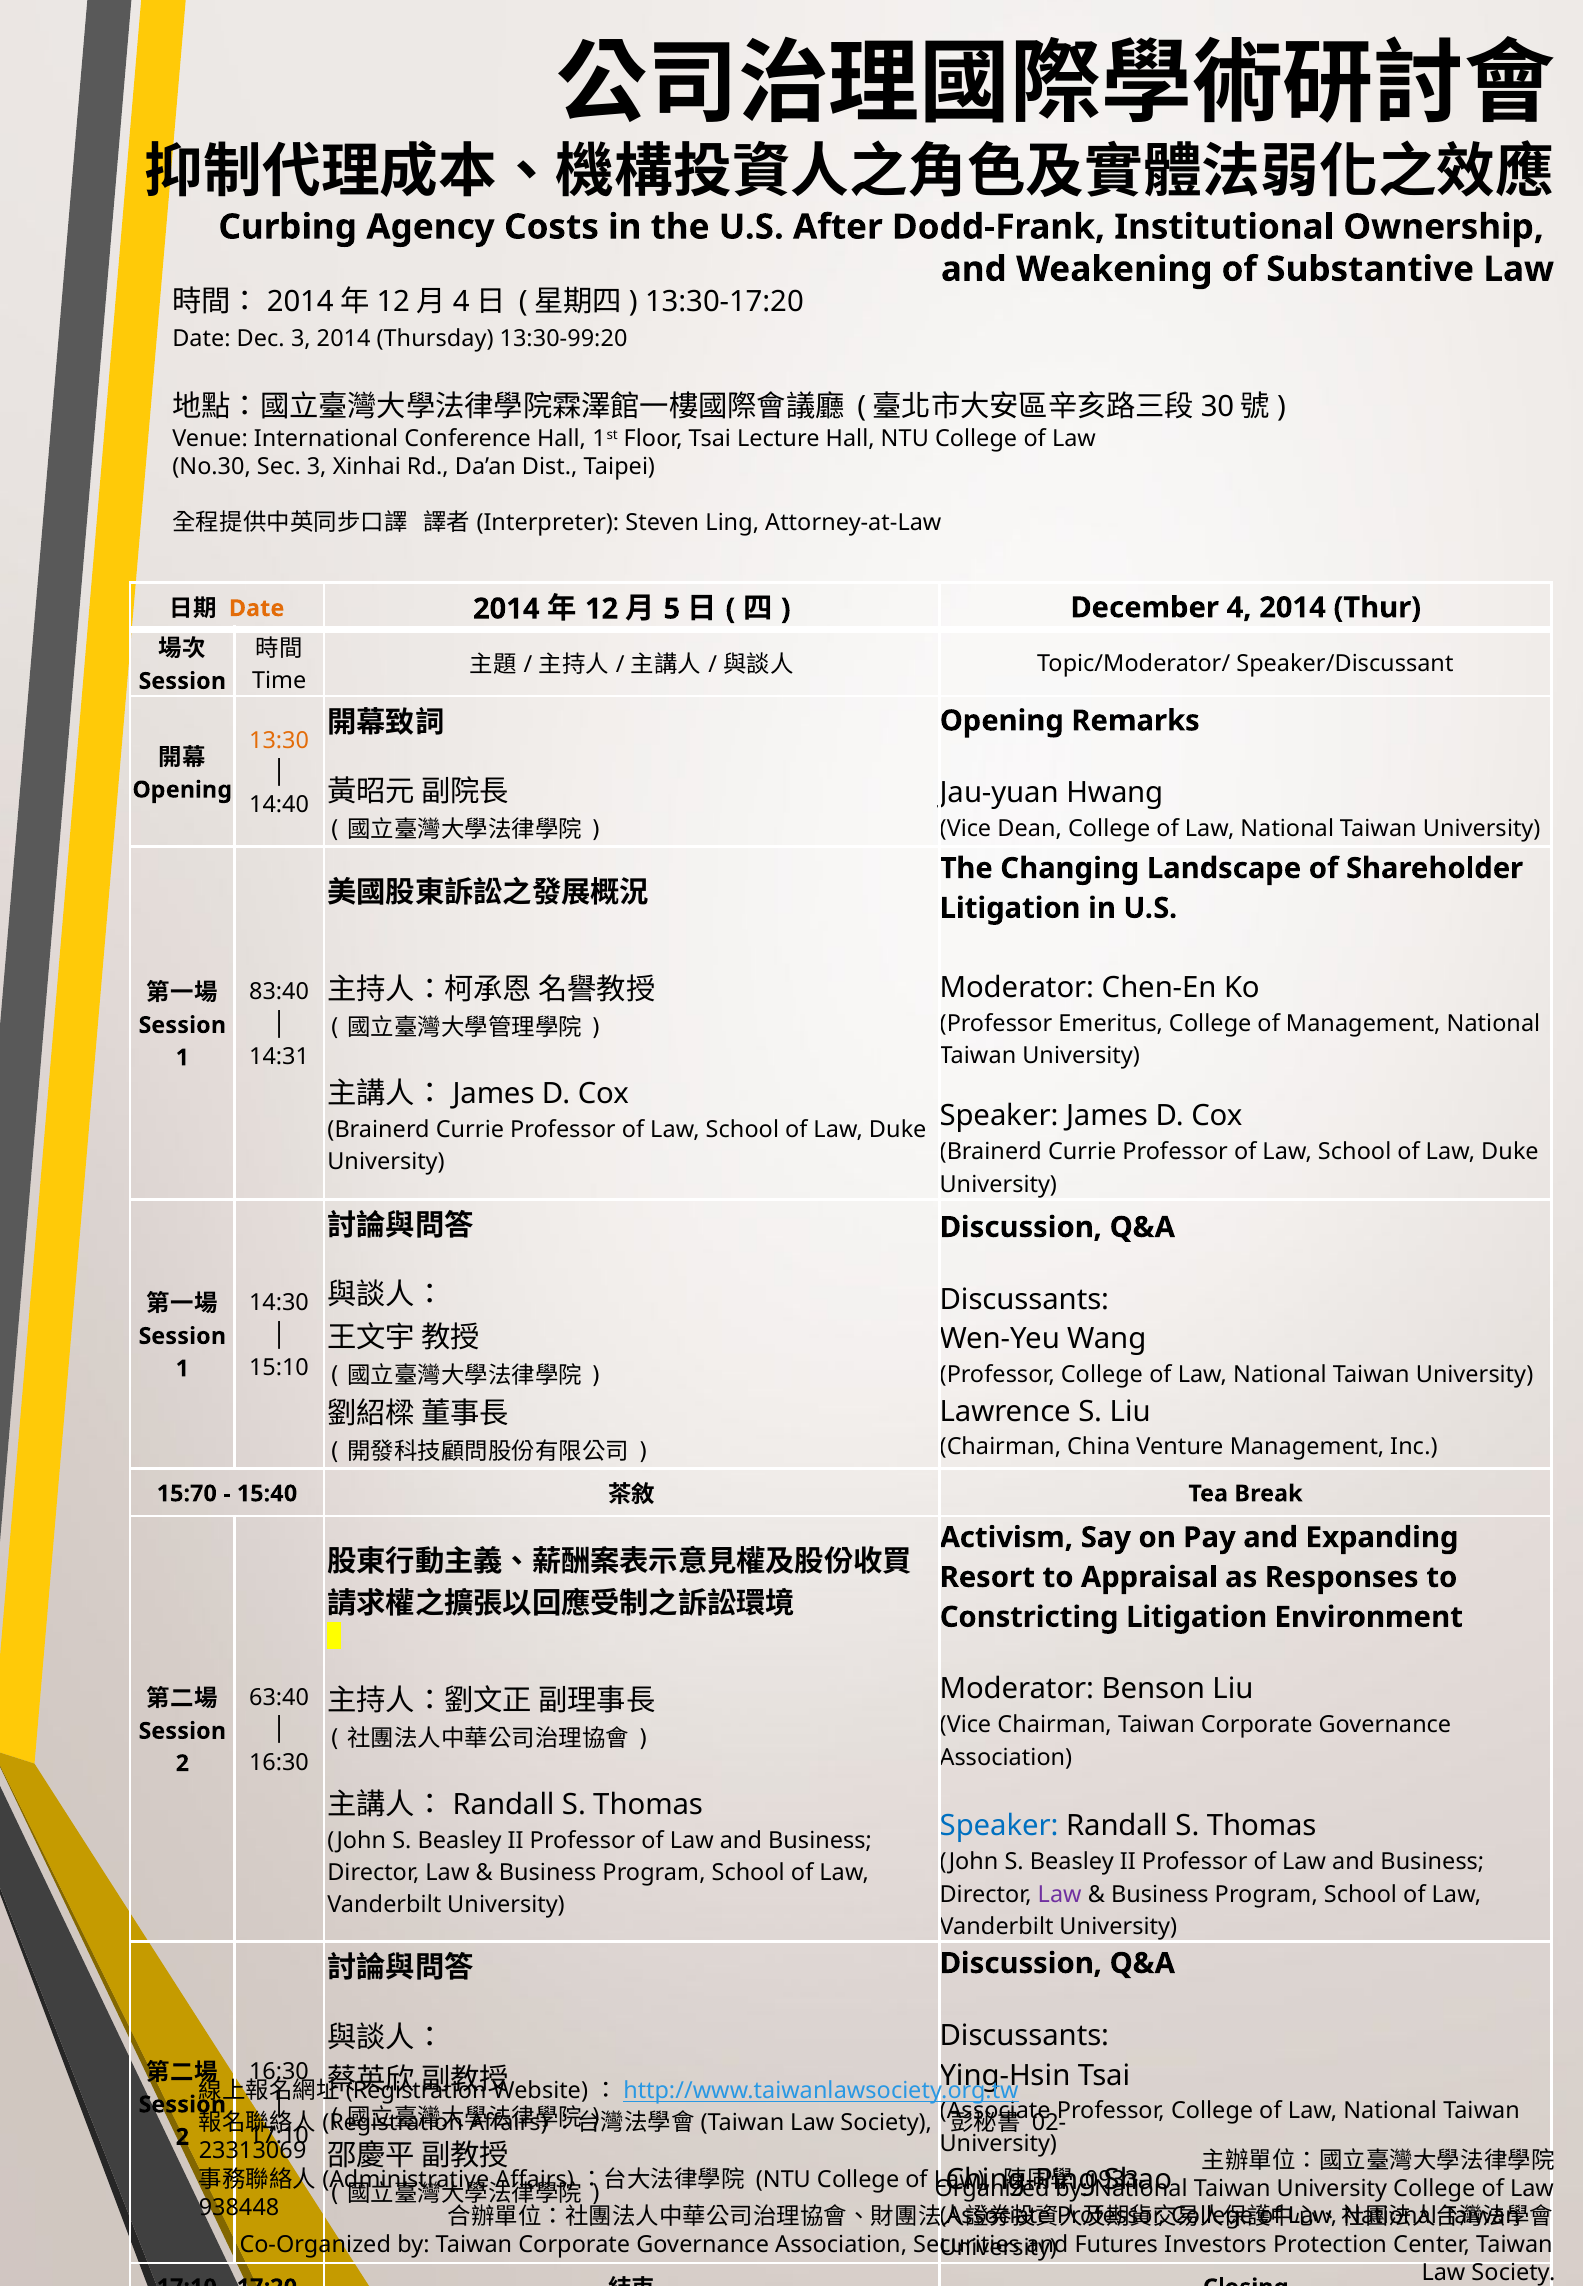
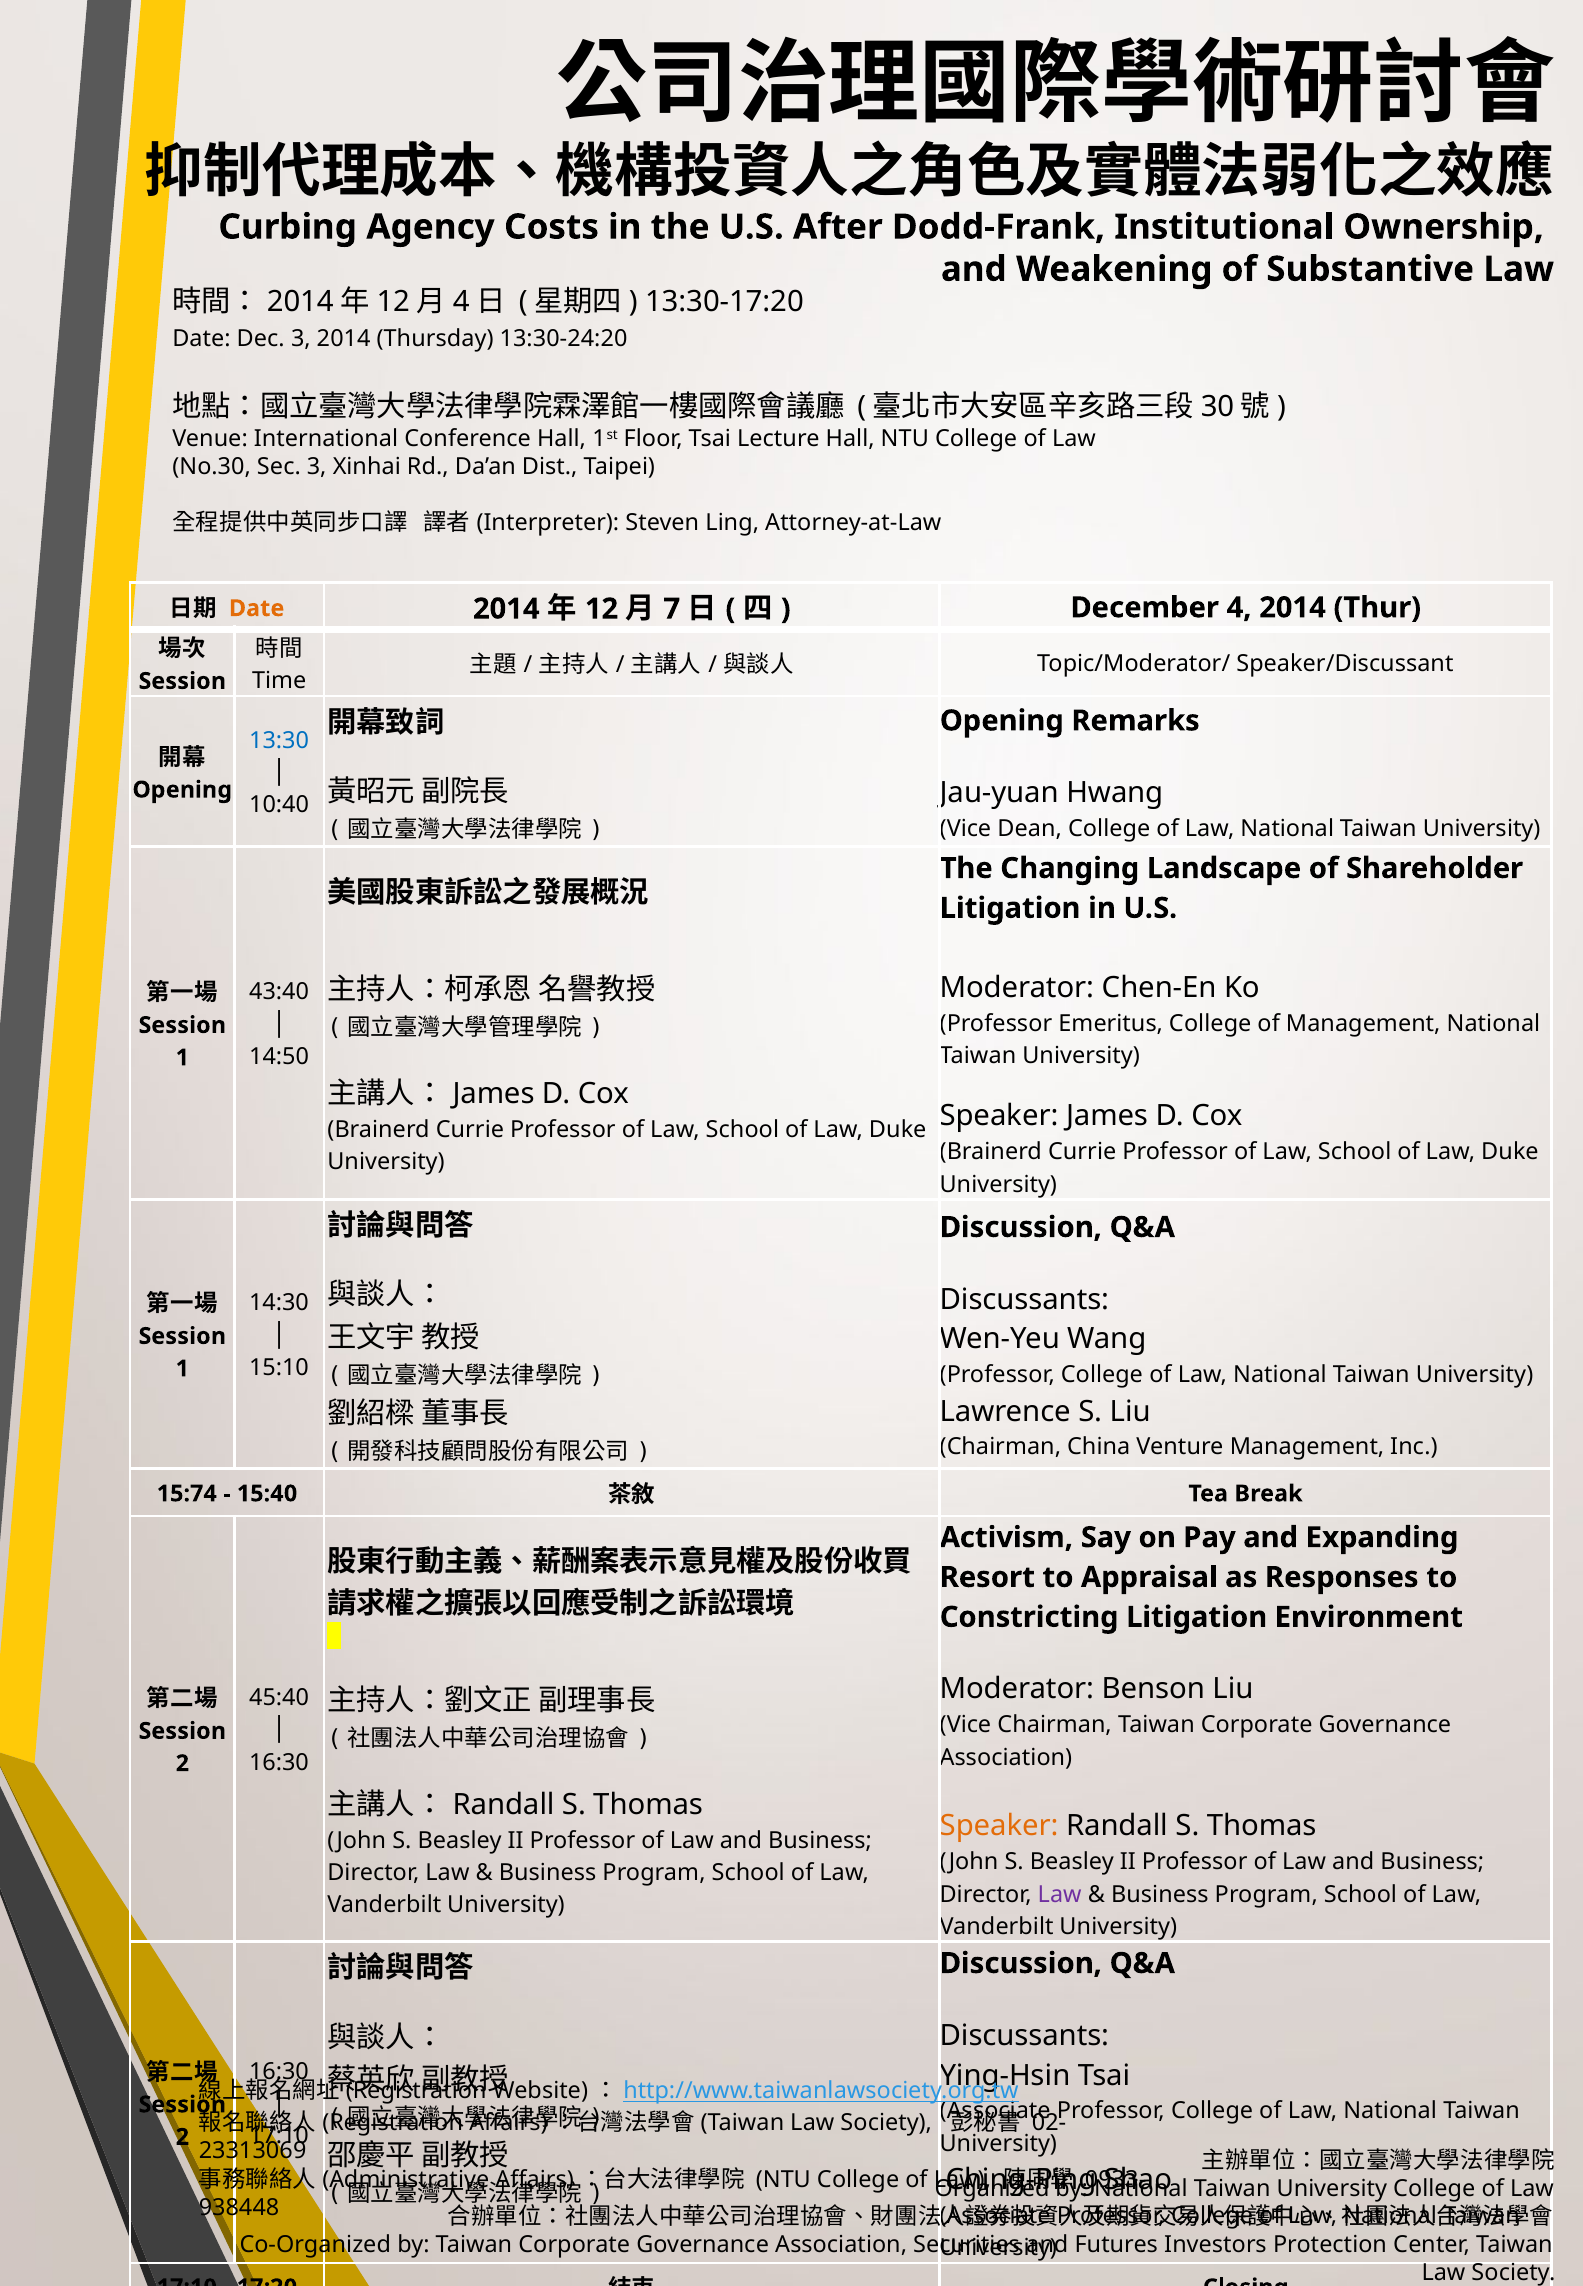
13:30-99:20: 13:30-99:20 -> 13:30-24:20 (563, 339)
5: 5 -> 7 (672, 609)
13:30 colour: orange -> blue (279, 741)
14:40: 14:40 -> 10:40 (279, 805)
83:40: 83:40 -> 43:40 (279, 992)
14:31: 14:31 -> 14:50 (279, 1057)
15:70: 15:70 -> 15:74 (187, 1494)
63:40: 63:40 -> 45:40 (279, 1698)
Speaker colour: blue -> orange (999, 1827)
